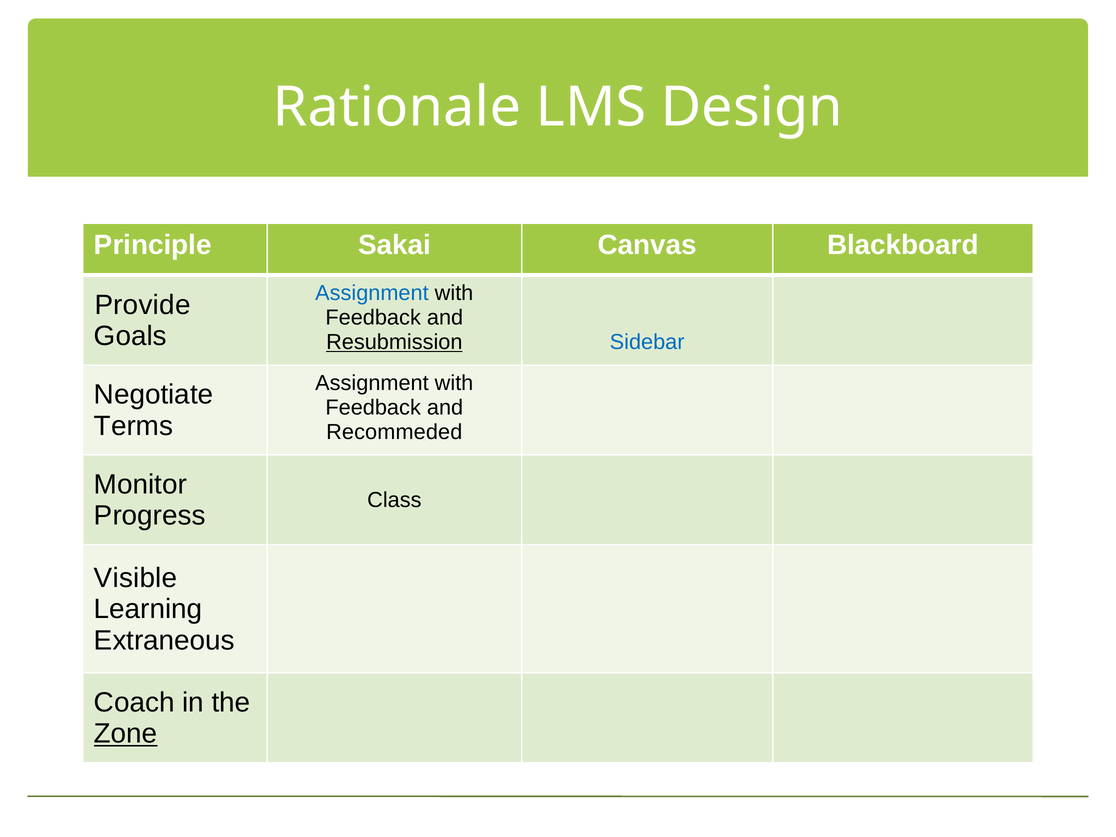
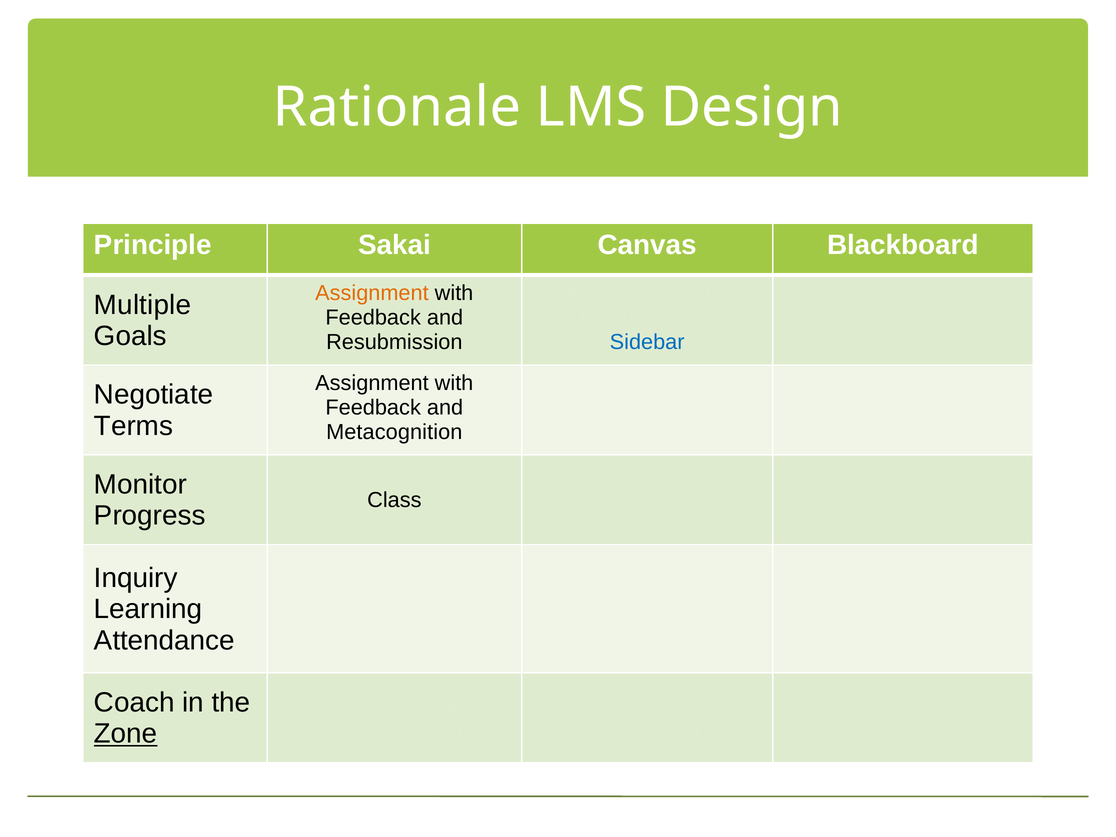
Assignment colour: blue -> orange (372, 293)
Provide: Provide -> Multiple (143, 305)
Resubmission underline: present -> none (394, 342)
Recommeded: Recommeded -> Metacognition (394, 432)
Visible: Visible -> Inquiry (136, 578)
Extraneous: Extraneous -> Attendance (164, 640)
